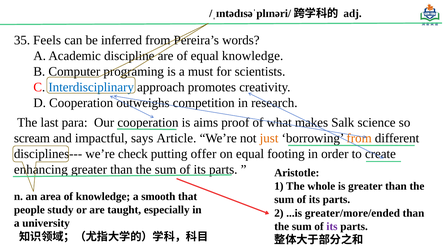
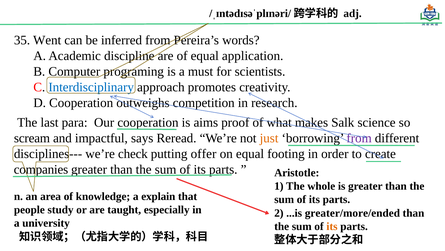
Feels: Feels -> Went (47, 40)
equal knowledge: knowledge -> application (253, 56)
Article: Article -> Reread (177, 138)
from colour: orange -> purple (359, 138)
enhancing: enhancing -> companies (41, 169)
smooth: smooth -> explain (158, 196)
its colour: purple -> orange (332, 226)
